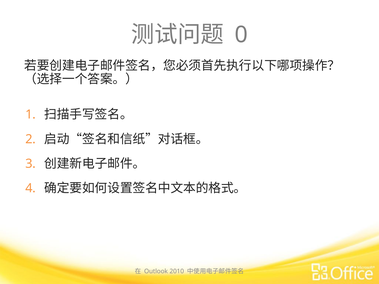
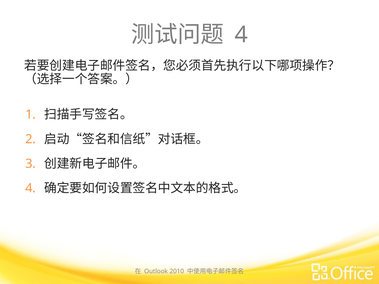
0: 0 -> 4 (241, 35)
